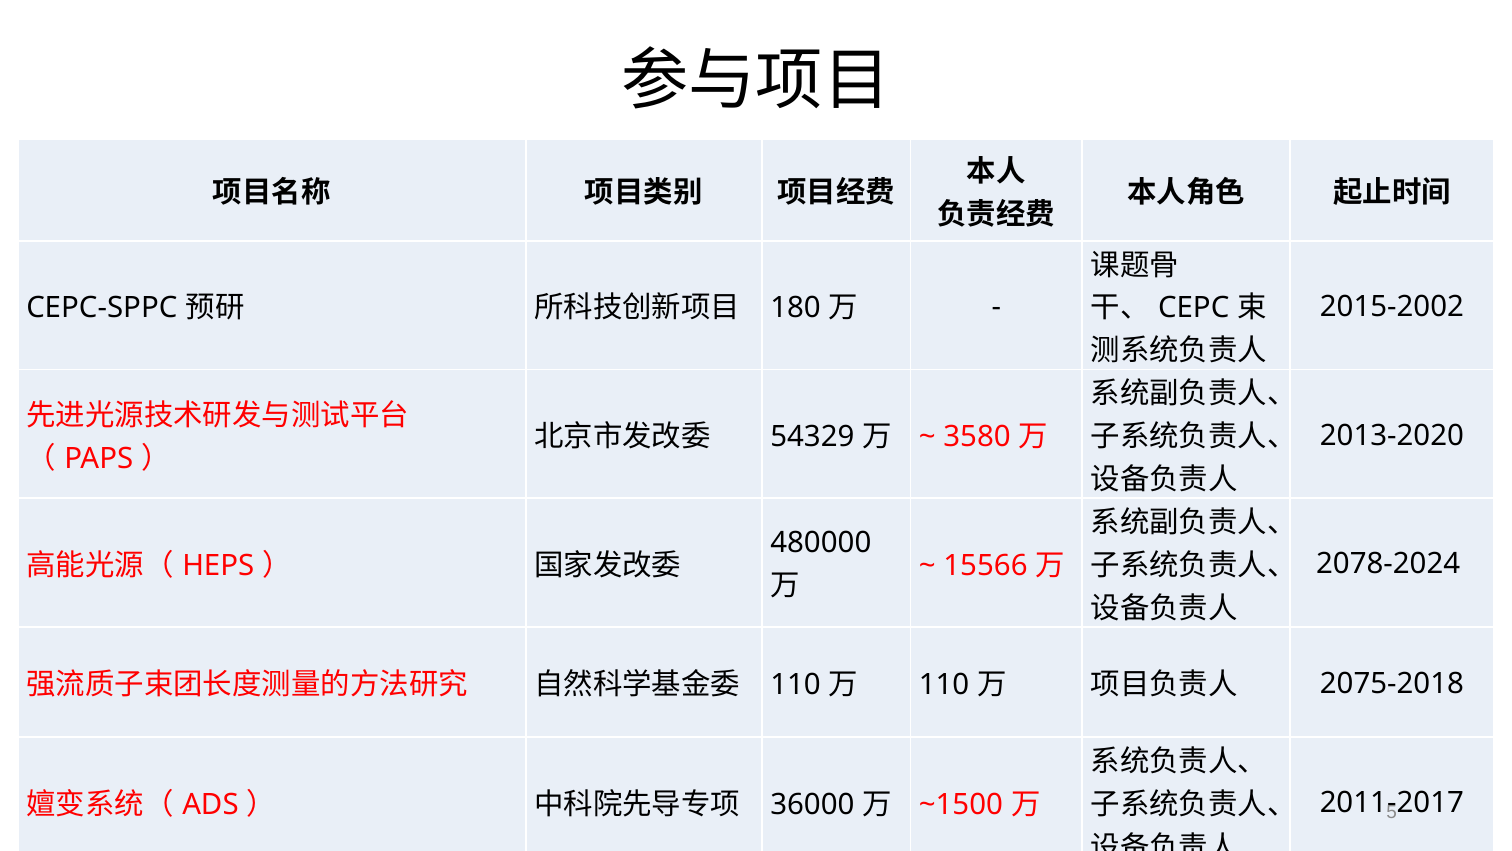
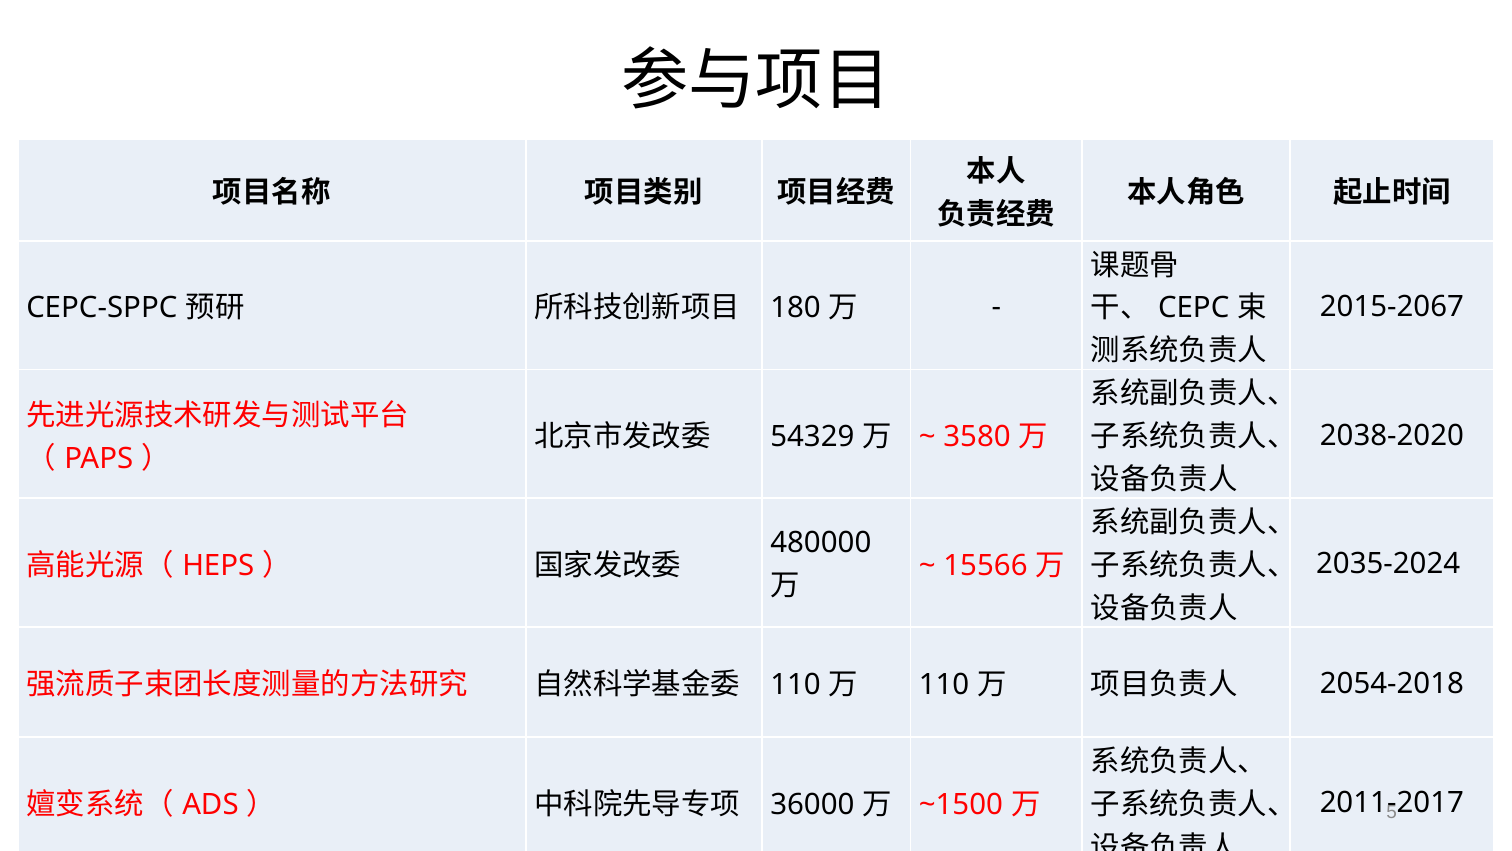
2015-2002: 2015-2002 -> 2015-2067 (1392, 307)
2013-2020: 2013-2020 -> 2038-2020 (1392, 435)
2078-2024: 2078-2024 -> 2035-2024 (1388, 564)
2075-2018: 2075-2018 -> 2054-2018 (1392, 683)
